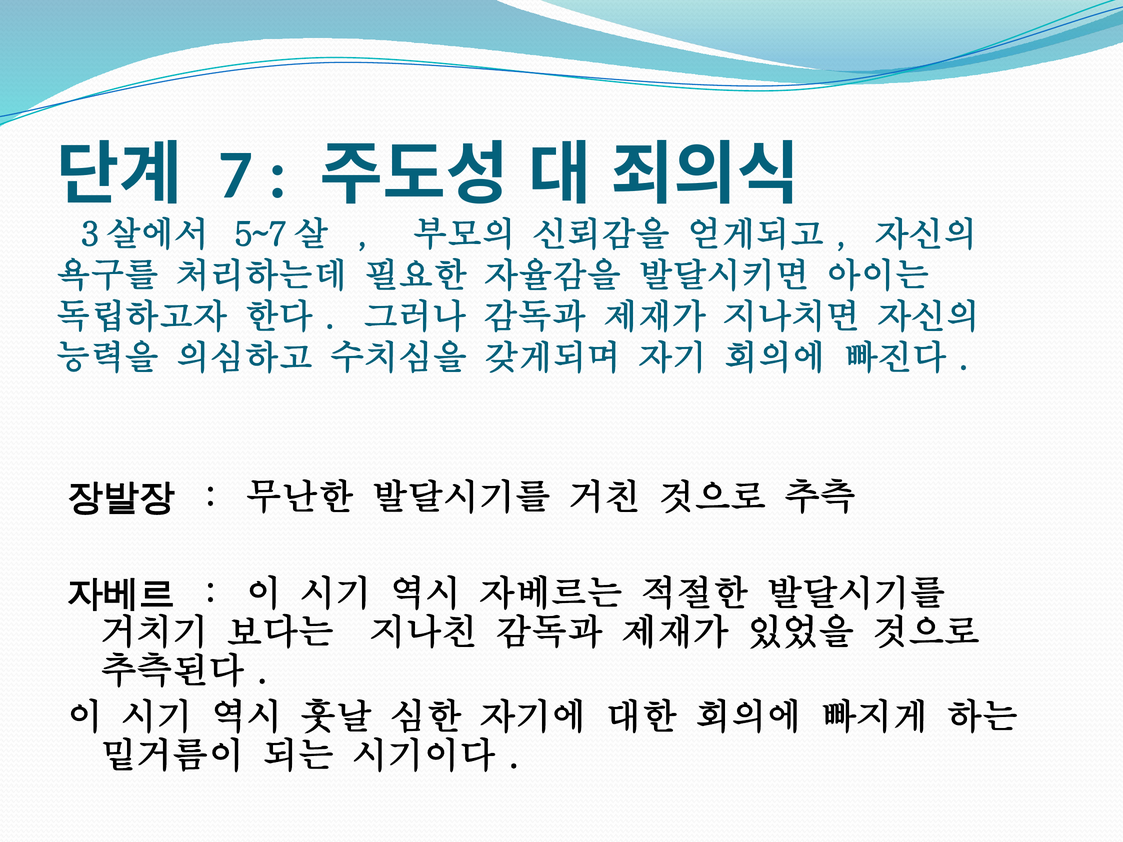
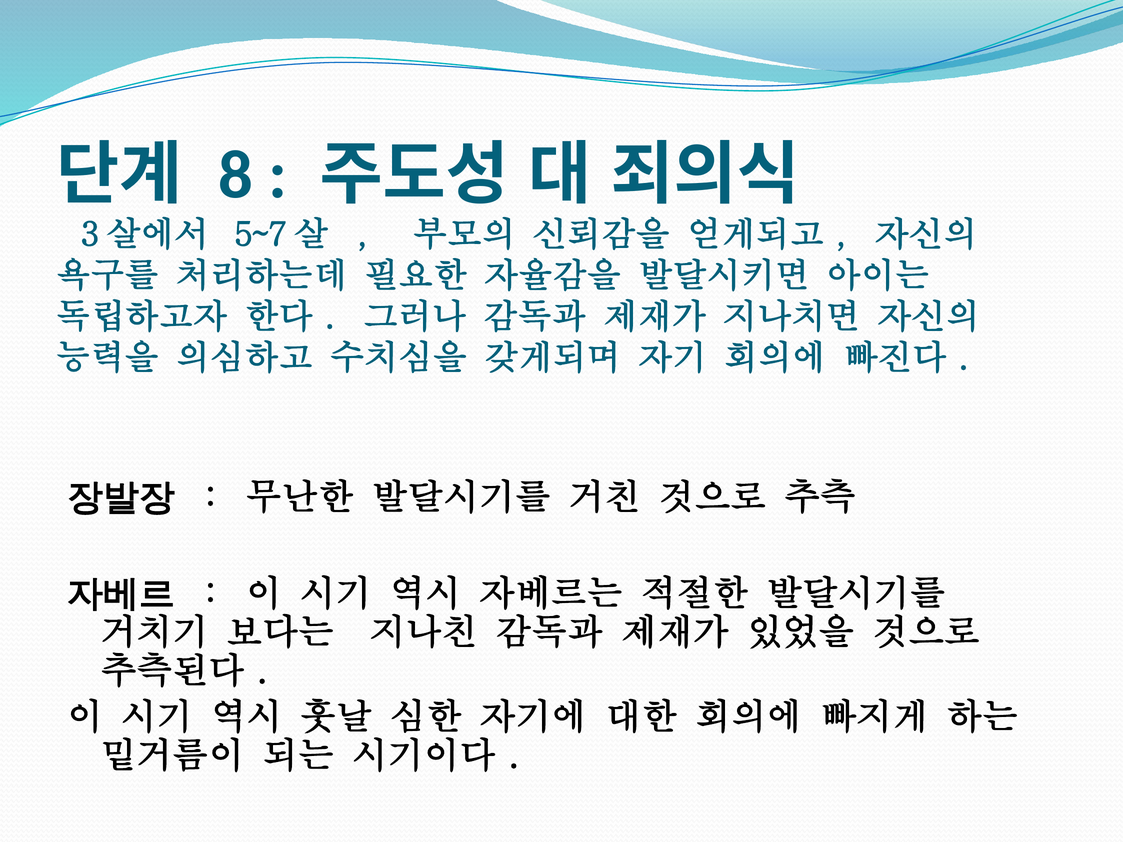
7: 7 -> 8 (236, 175)
